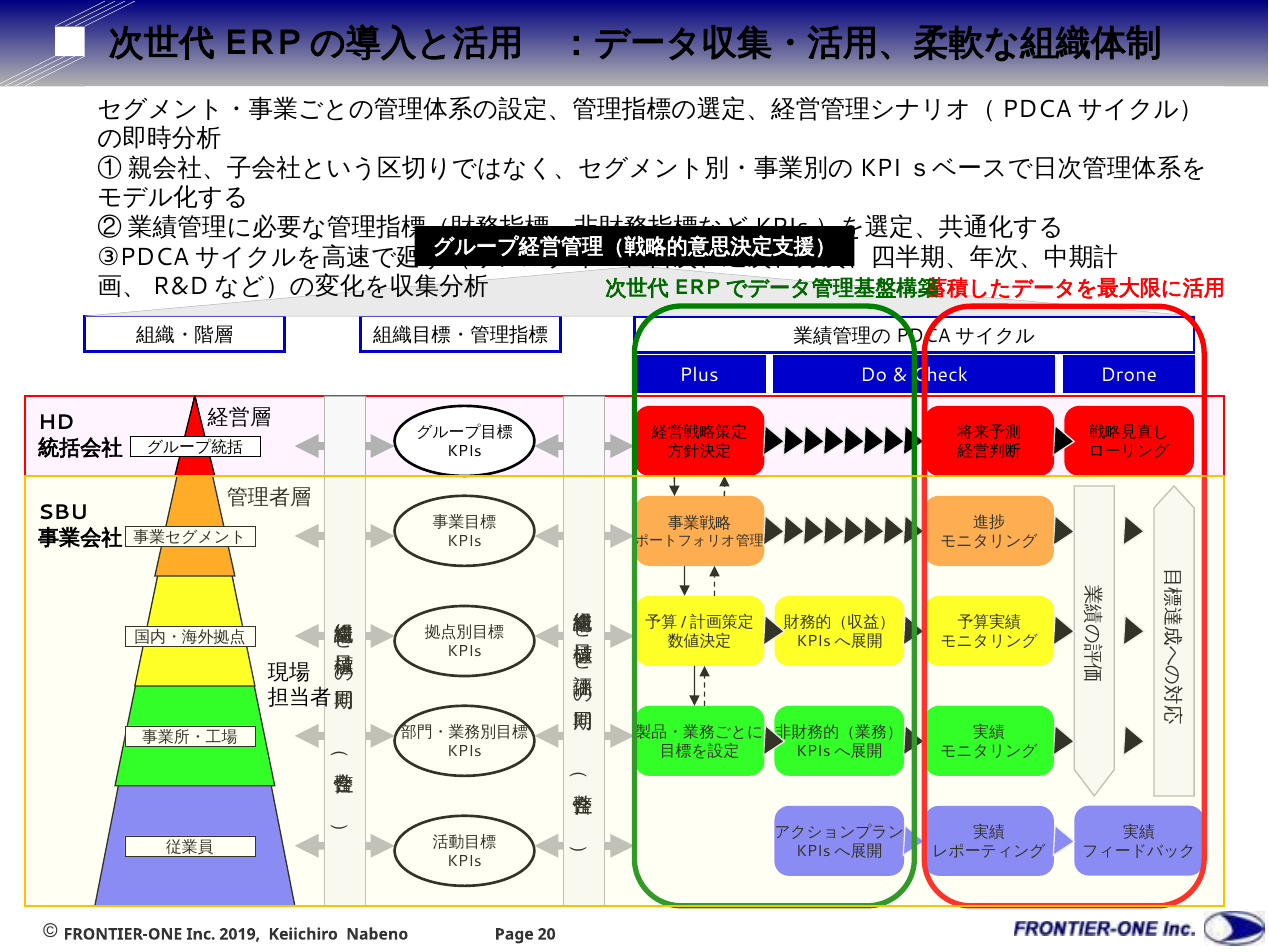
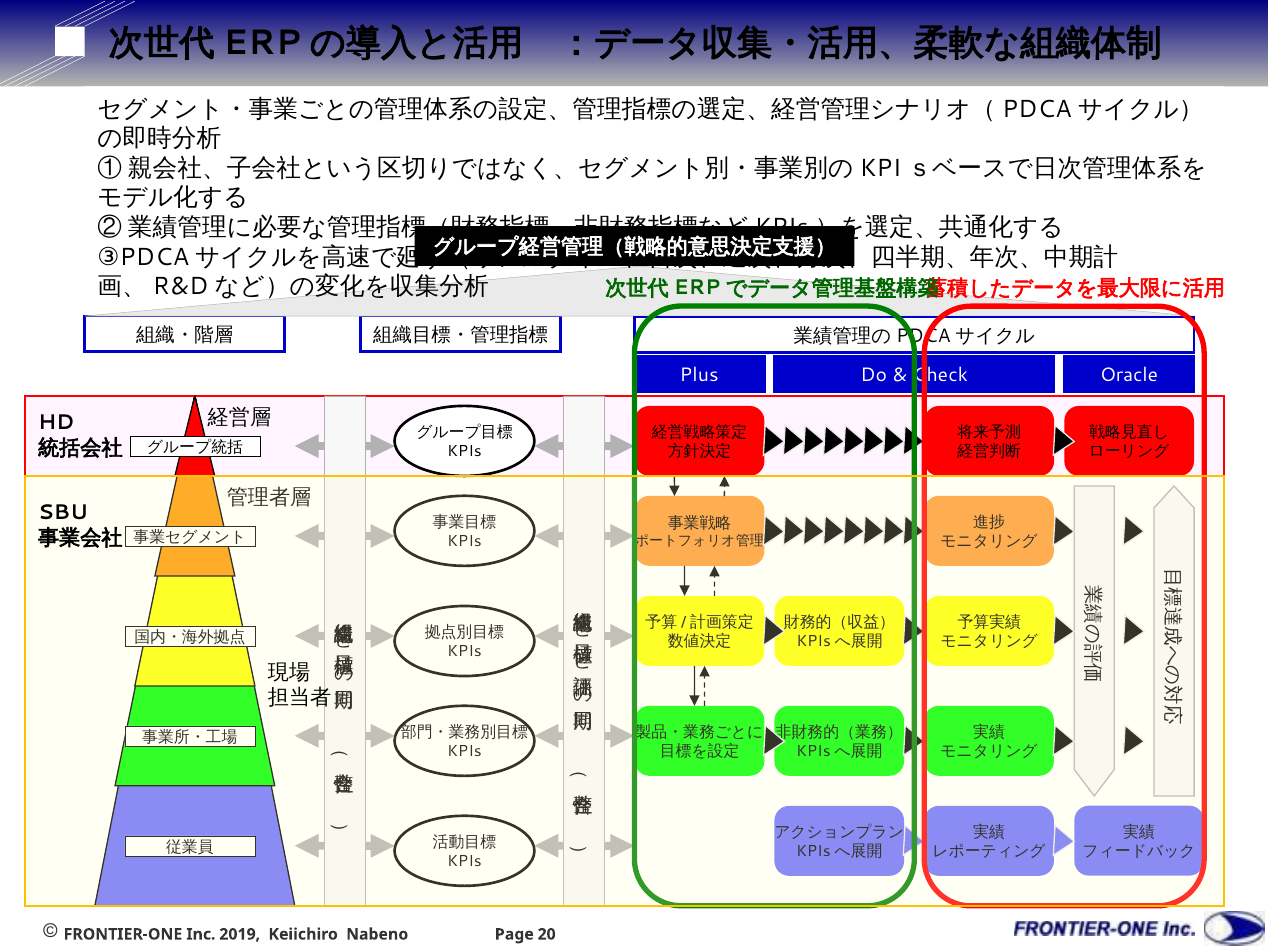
Drone: Drone -> Oracle (1129, 375)
